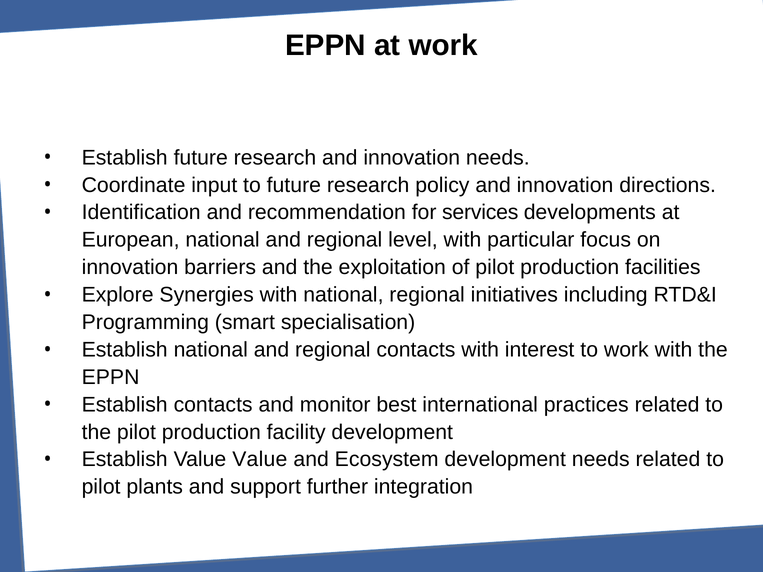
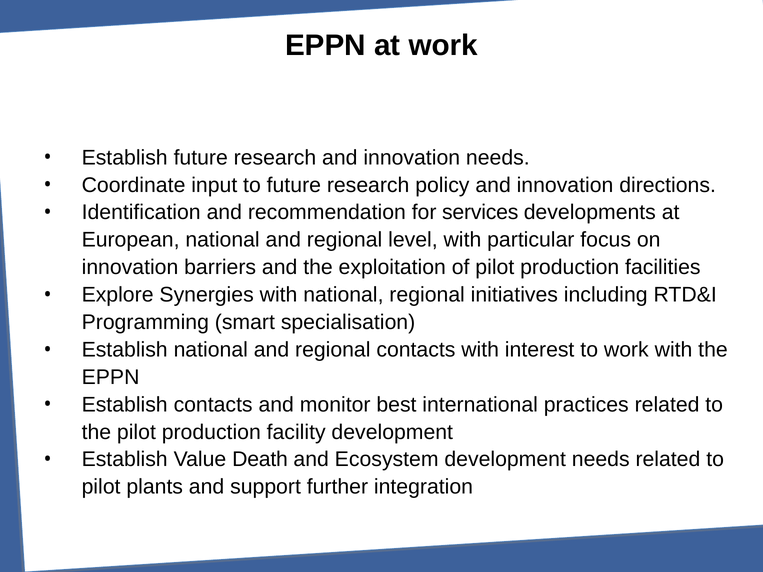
Value Value: Value -> Death (260, 460)
